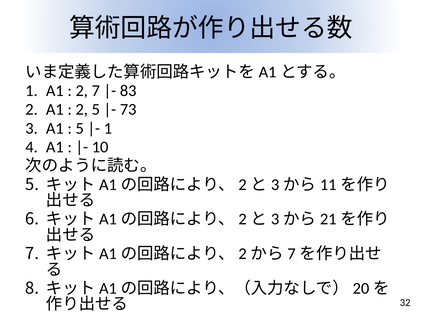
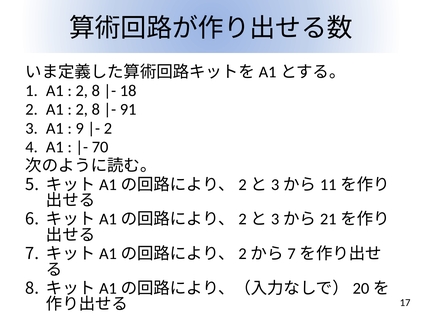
7: 7 -> 8 (96, 91)
83: 83 -> 18 (128, 91)
5: 5 -> 8 (96, 109)
73: 73 -> 91 (128, 109)
5: 5 -> 9 (80, 128)
1: 1 -> 2 (108, 128)
10: 10 -> 70 (100, 147)
32: 32 -> 17 (405, 302)
